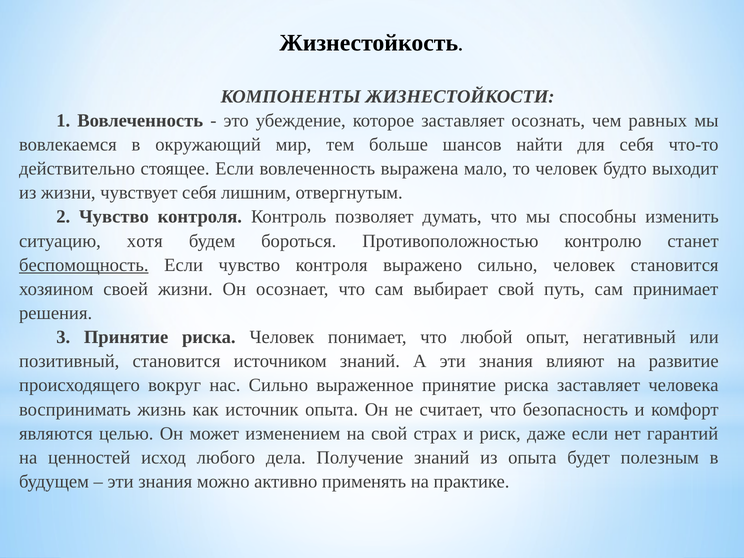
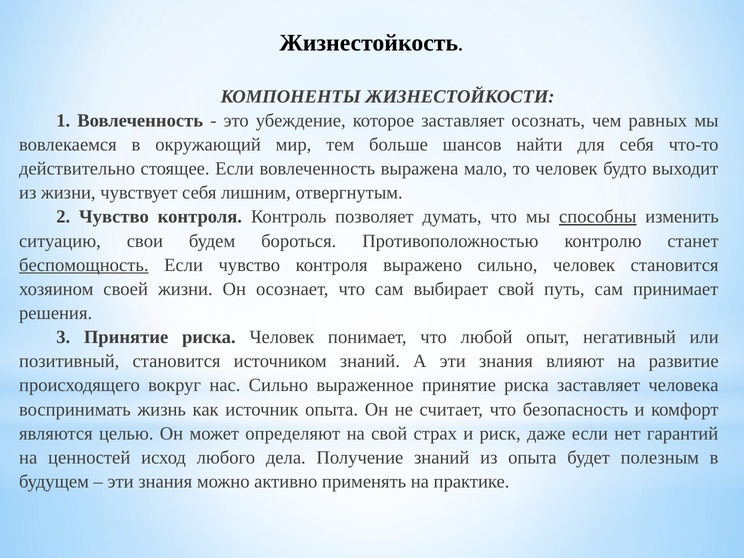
способны underline: none -> present (598, 217)
хотя: хотя -> свои (145, 241)
изменением: изменением -> определяют (293, 433)
